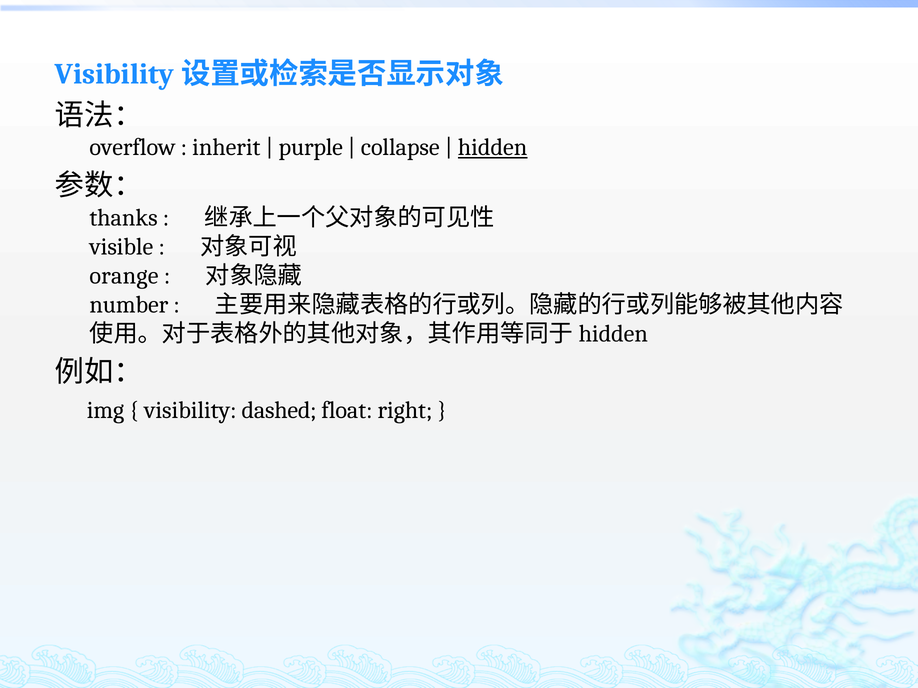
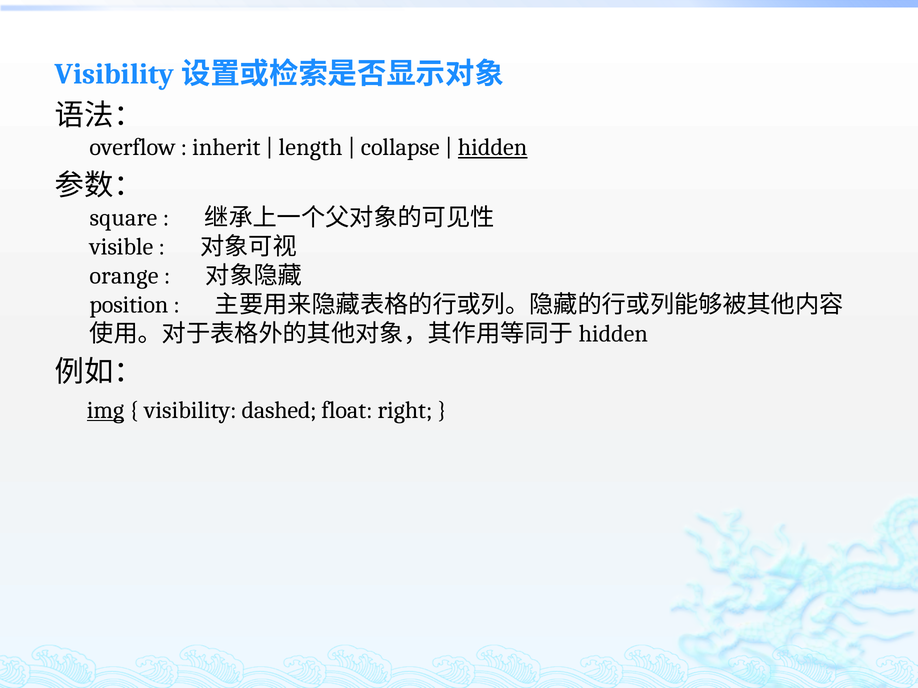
purple: purple -> length (311, 147)
thanks: thanks -> square (123, 218)
number: number -> position (129, 305)
img underline: none -> present (105, 410)
